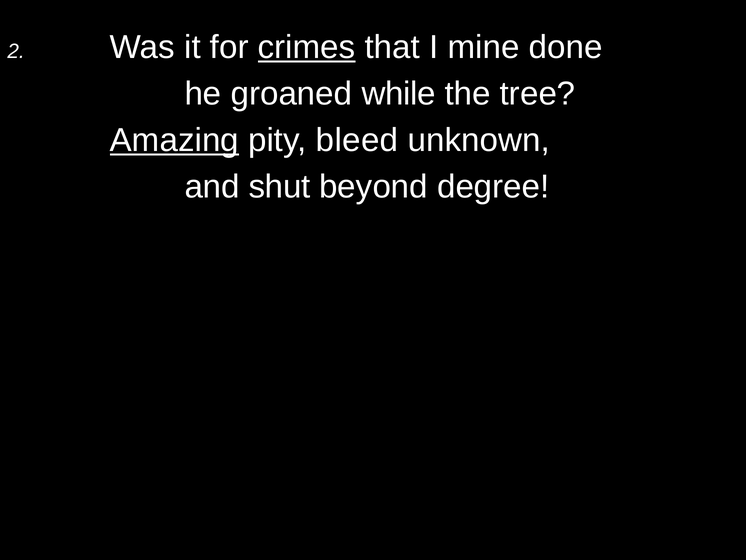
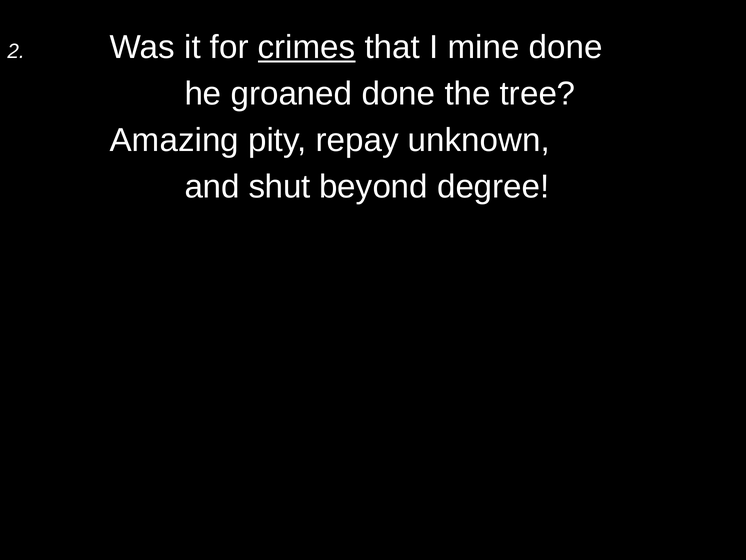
groaned while: while -> done (398, 94)
Amazing underline: present -> none (174, 140)
bleed: bleed -> repay (357, 140)
